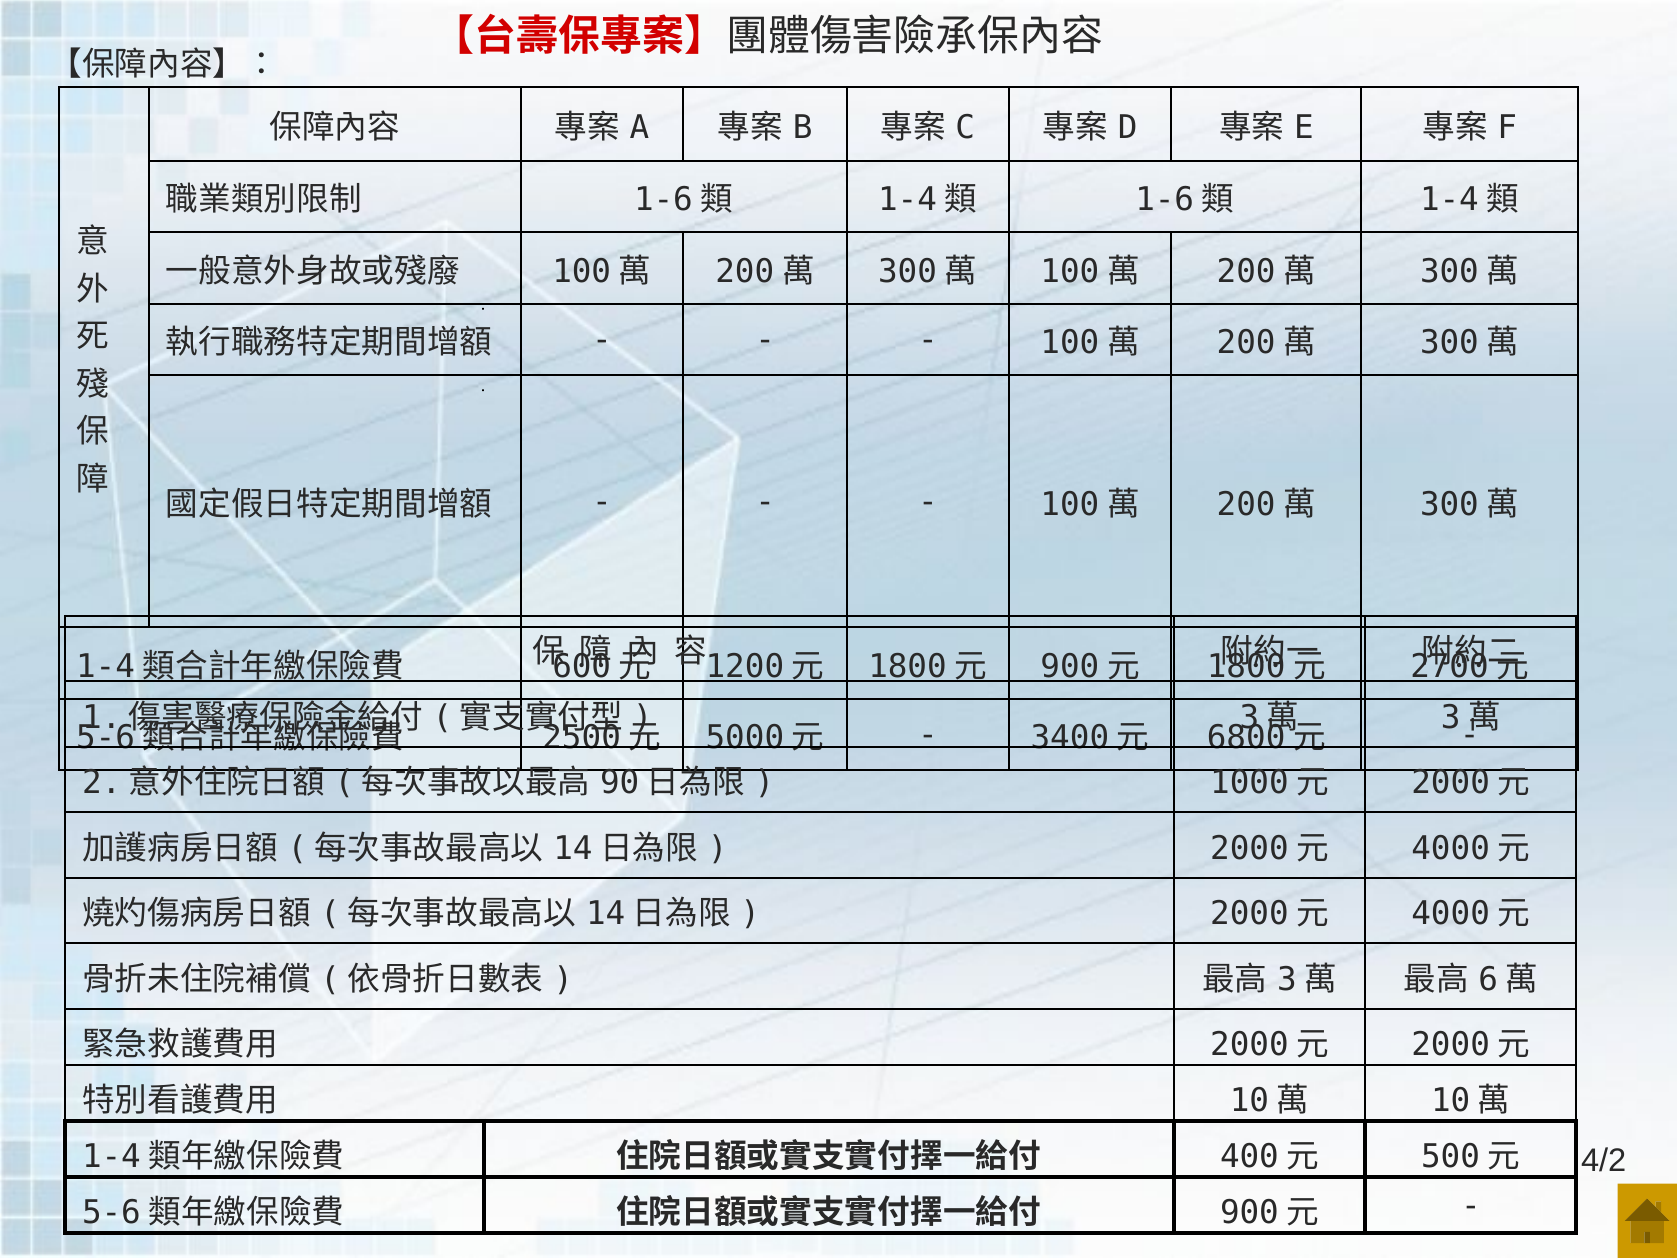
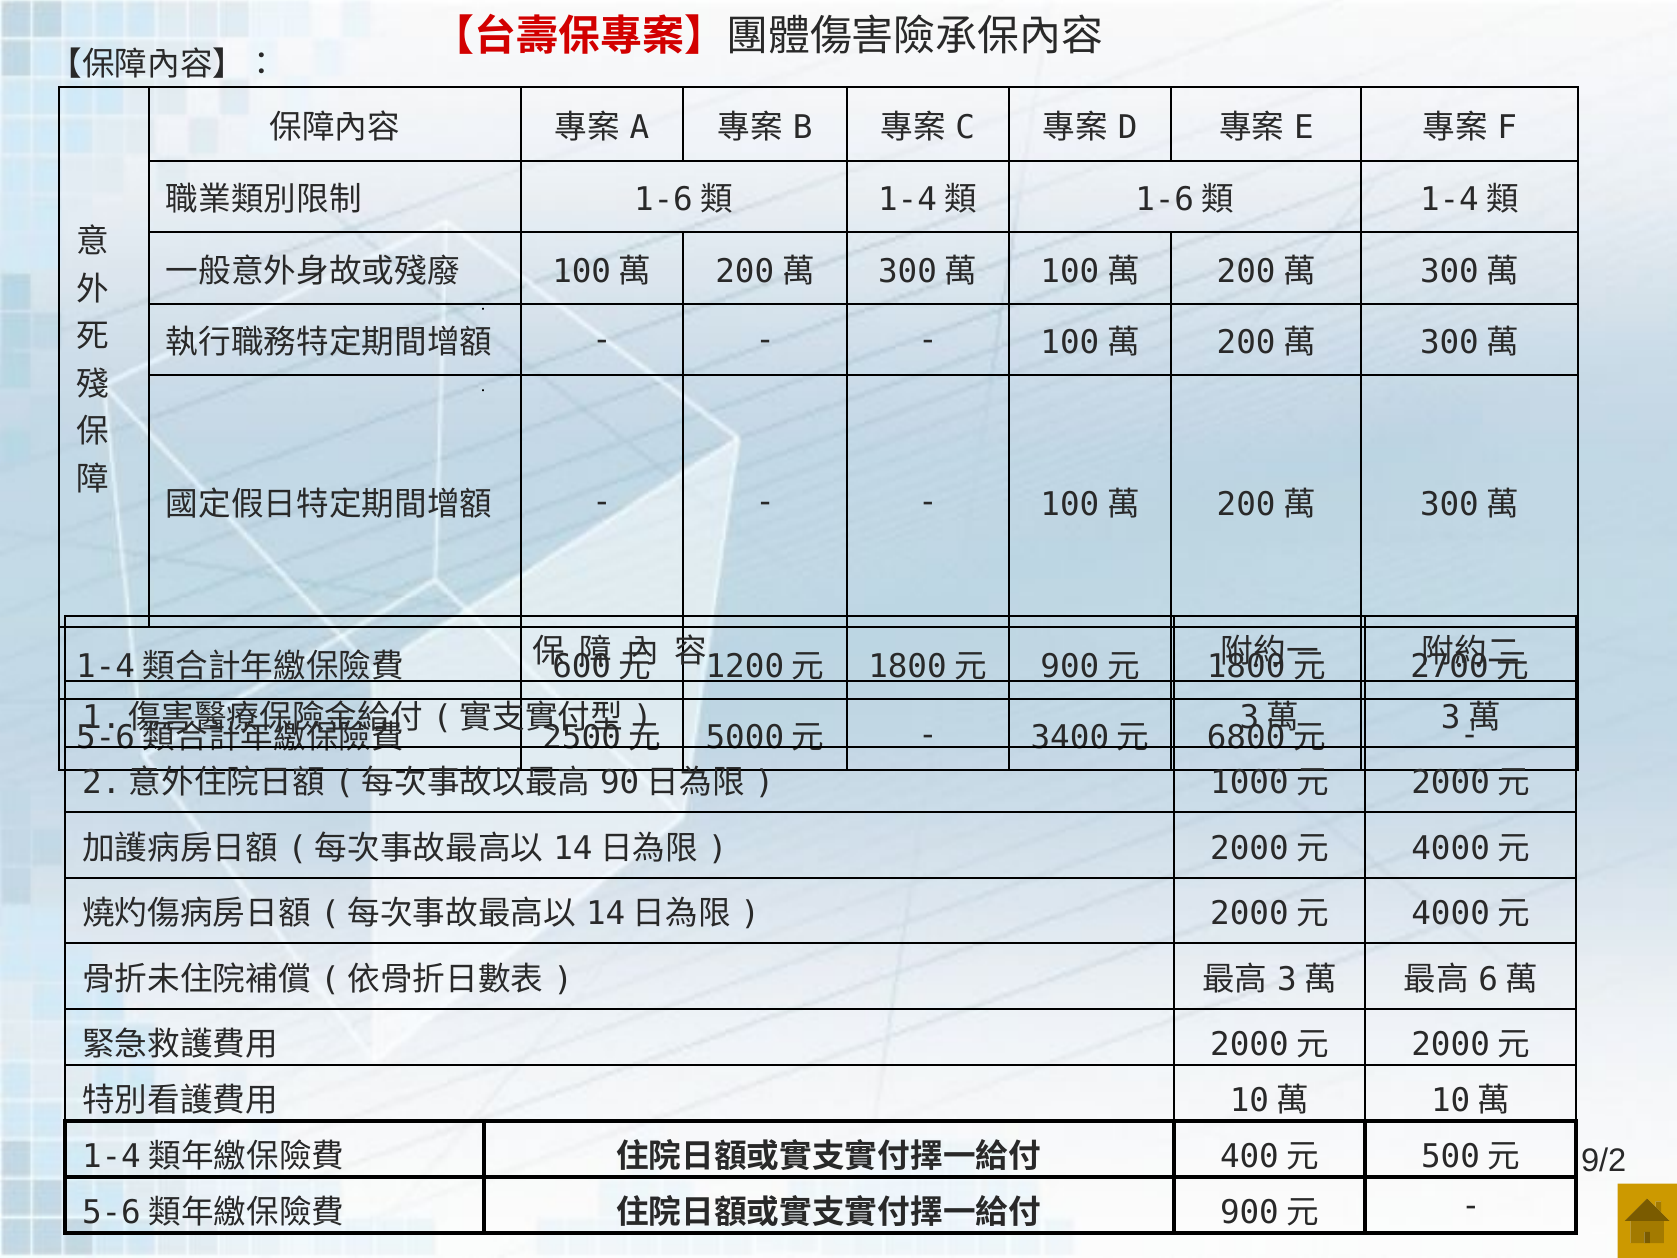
4/2: 4/2 -> 9/2 (1604, 1161)
